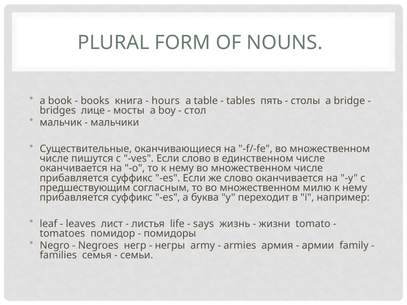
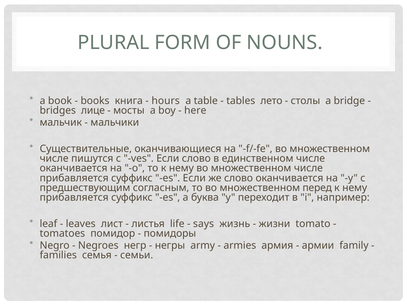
пять: пять -> лето (271, 101)
стол: стол -> here (195, 111)
милю: милю -> перед (317, 188)
